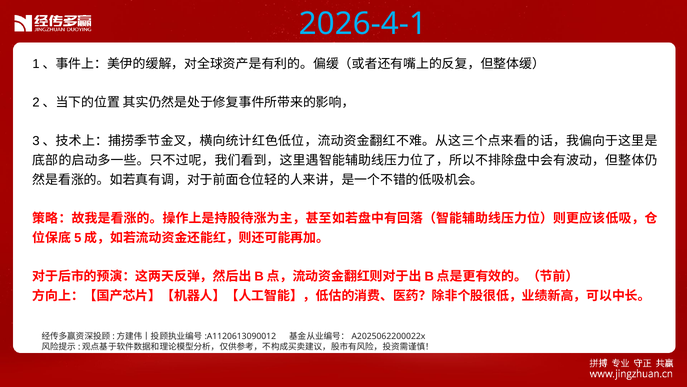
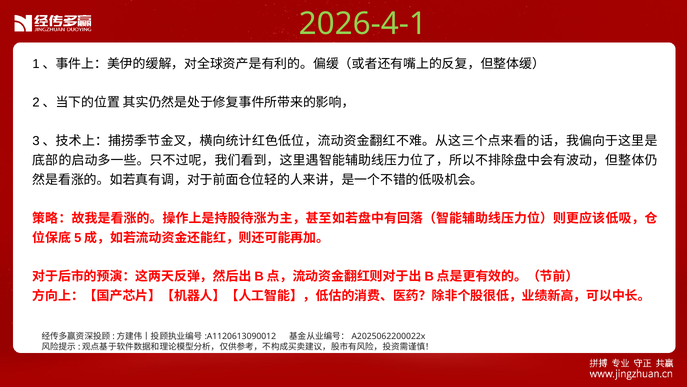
2026-4-1 colour: light blue -> light green (363, 24)
